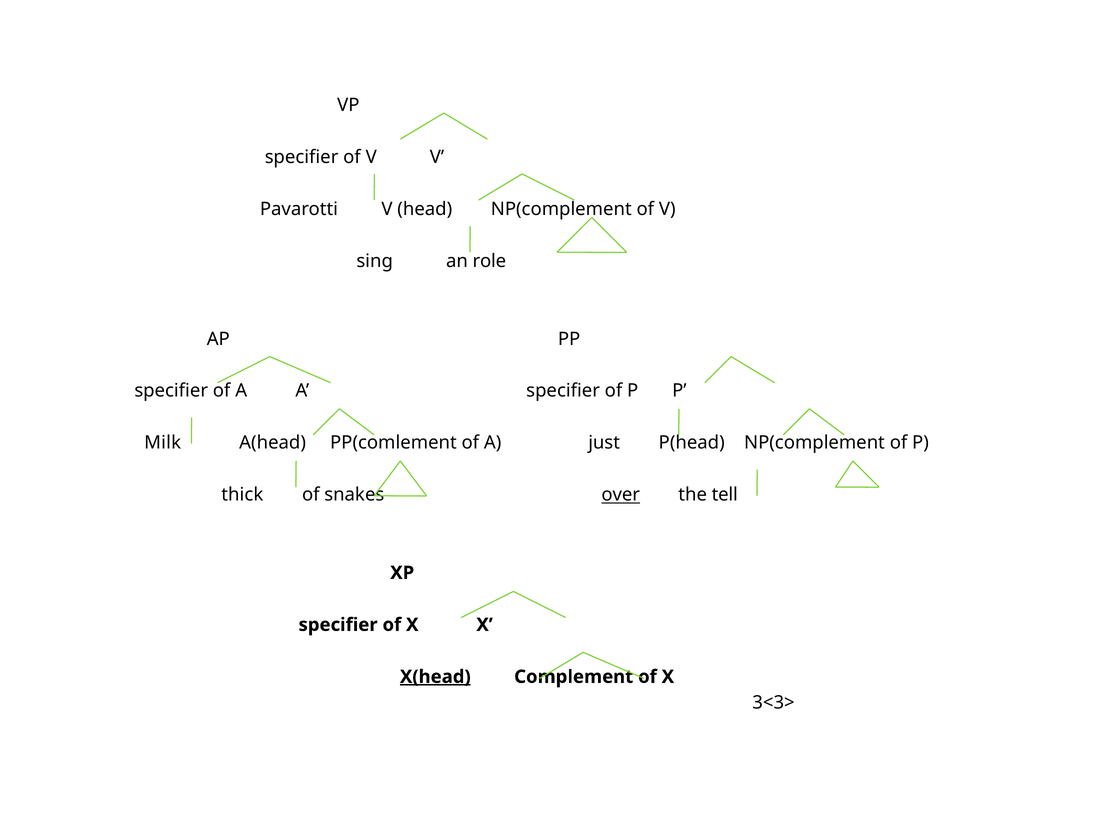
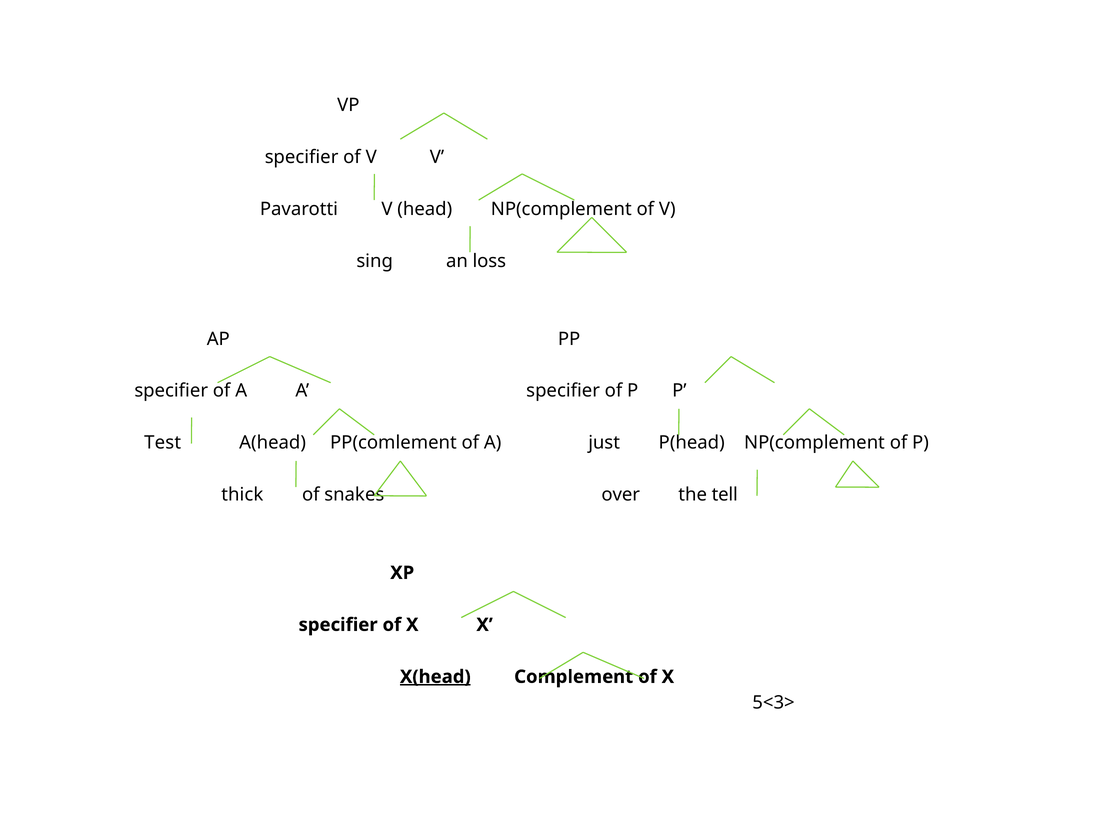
role: role -> loss (489, 261)
Milk: Milk -> Test (163, 443)
over underline: present -> none (621, 495)
3<3>: 3<3> -> 5<3> (774, 703)
